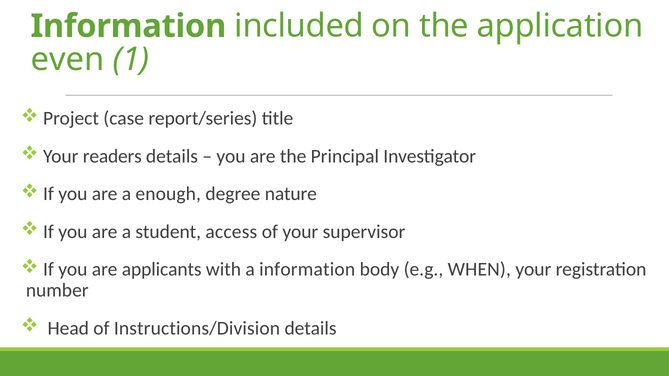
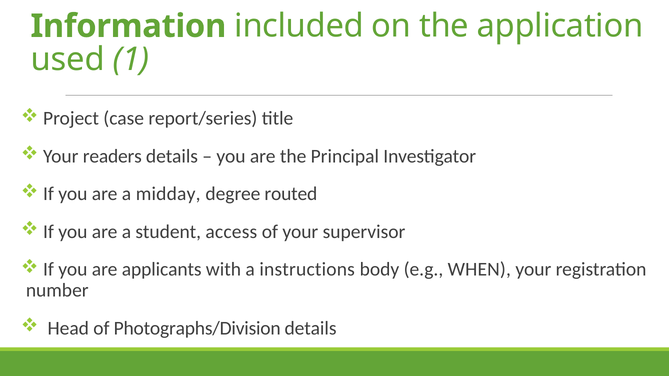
even: even -> used (68, 60)
enough: enough -> midday (168, 194)
nature: nature -> routed (291, 194)
a information: information -> instructions (307, 270)
Instructions/Division: Instructions/Division -> Photographs/Division (197, 329)
